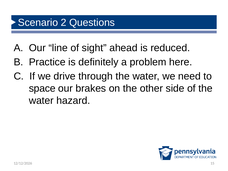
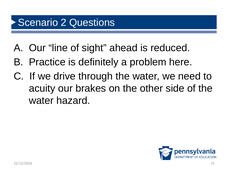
space: space -> acuity (42, 88)
